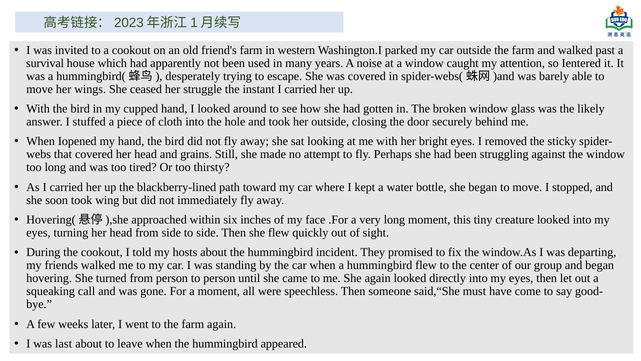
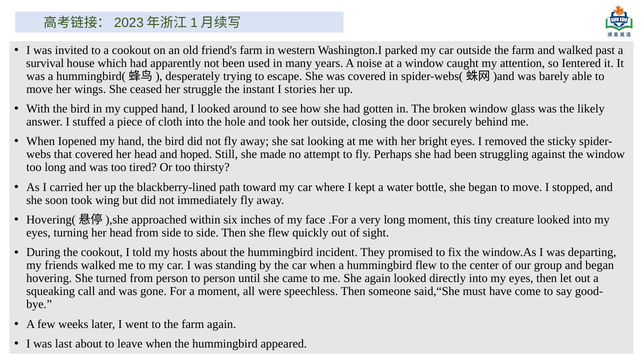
instant I carried: carried -> stories (301, 89)
grains: grains -> hoped (196, 154)
